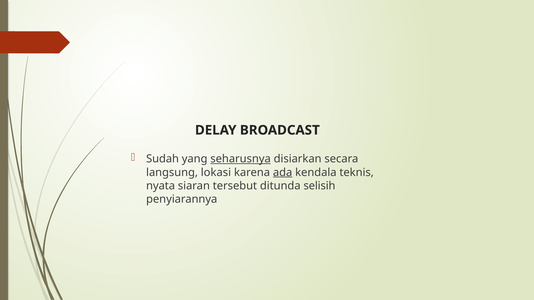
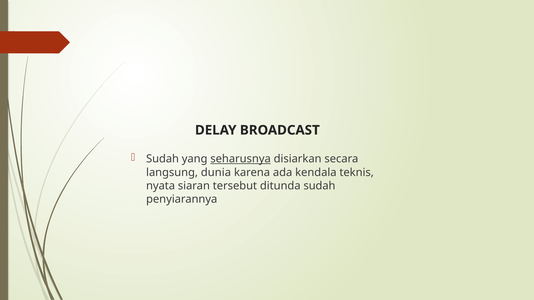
lokasi: lokasi -> dunia (216, 173)
ada underline: present -> none (283, 173)
ditunda selisih: selisih -> sudah (319, 186)
